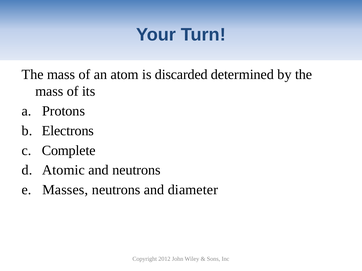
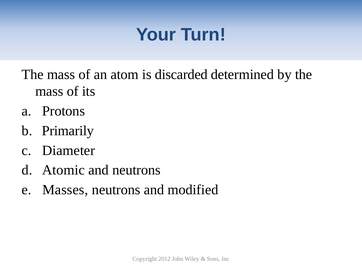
Electrons: Electrons -> Primarily (68, 131)
Complete: Complete -> Diameter (69, 151)
diameter: diameter -> modified (193, 190)
